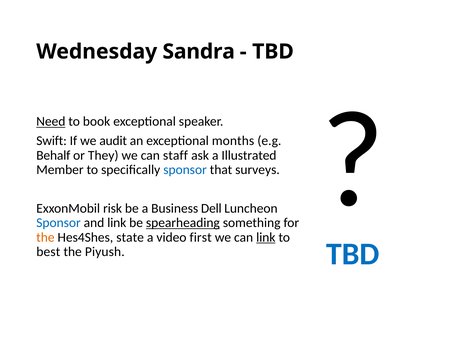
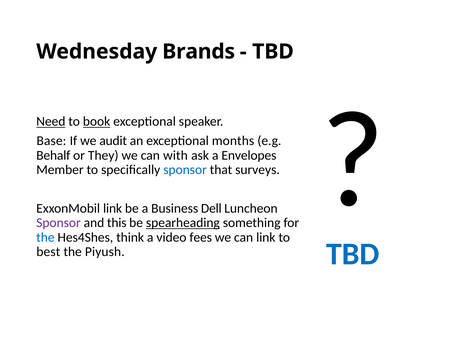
Sandra: Sandra -> Brands (199, 52)
book underline: none -> present (97, 122)
Swift: Swift -> Base (51, 141)
staff: staff -> with (175, 156)
Illustrated: Illustrated -> Envelopes (249, 156)
ExxonMobil risk: risk -> link (113, 209)
Sponsor colour: blue -> purple (58, 223)
and link: link -> this (117, 223)
the colour: orange -> blue (45, 238)
state: state -> think (130, 238)
first: first -> fees (201, 238)
link underline: present -> none (266, 238)
